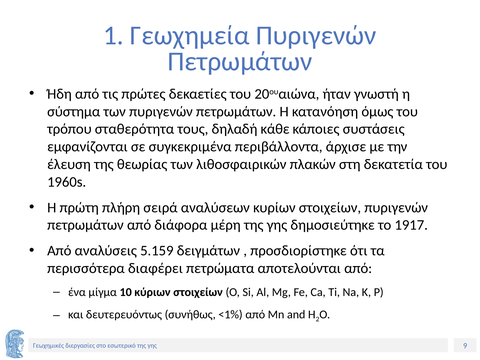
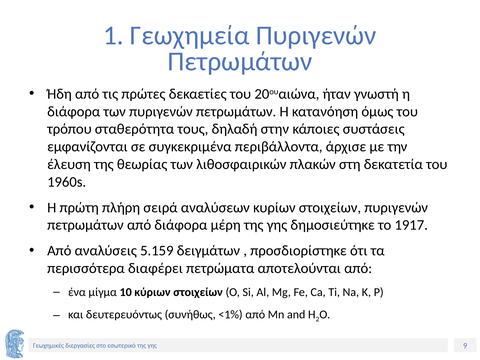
σύστημα: σύστημα -> διάφορα (74, 112)
κάθε: κάθε -> στην (275, 129)
